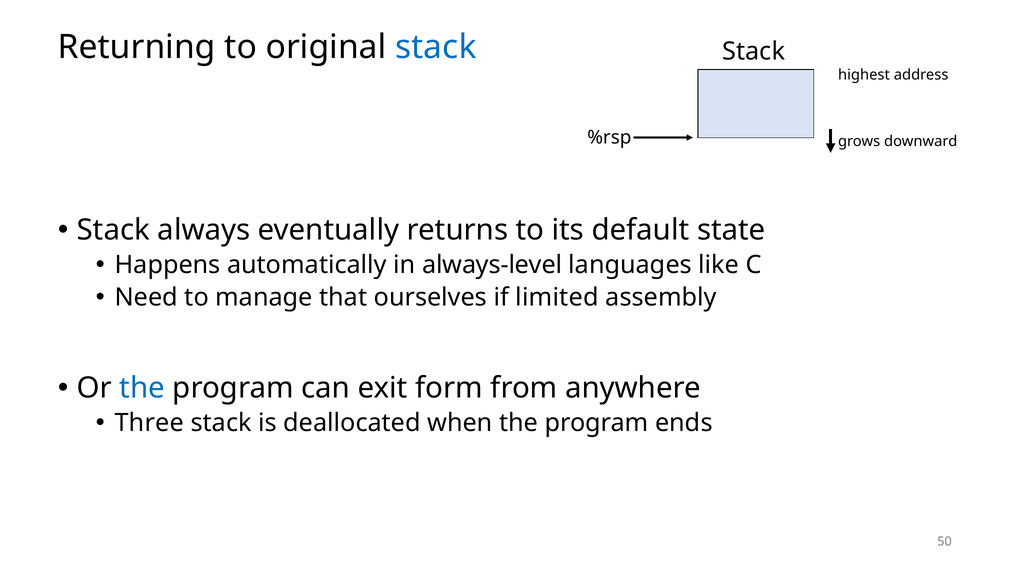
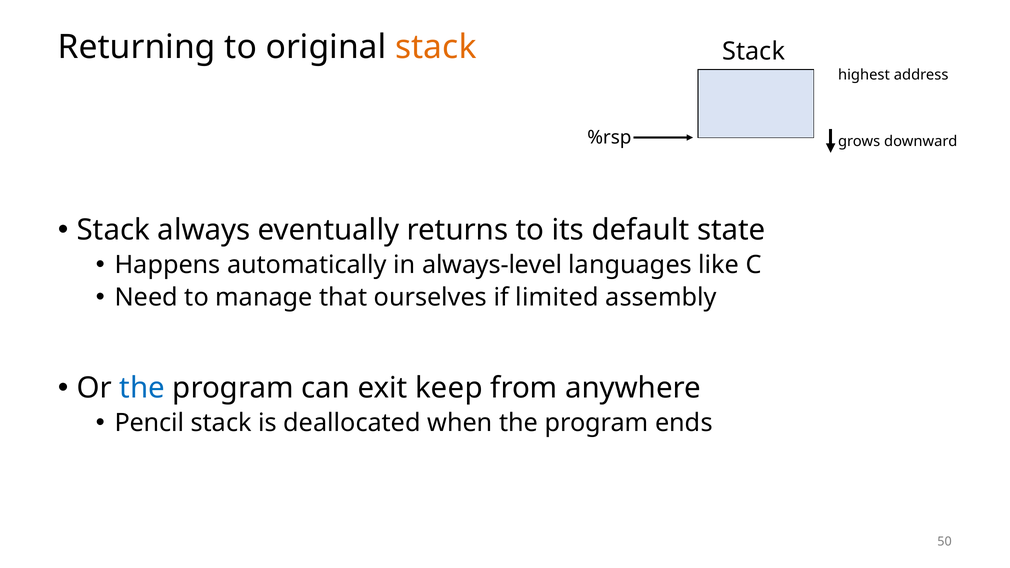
stack colour: blue -> orange (436, 47)
form: form -> keep (449, 388)
Three: Three -> Pencil (149, 423)
